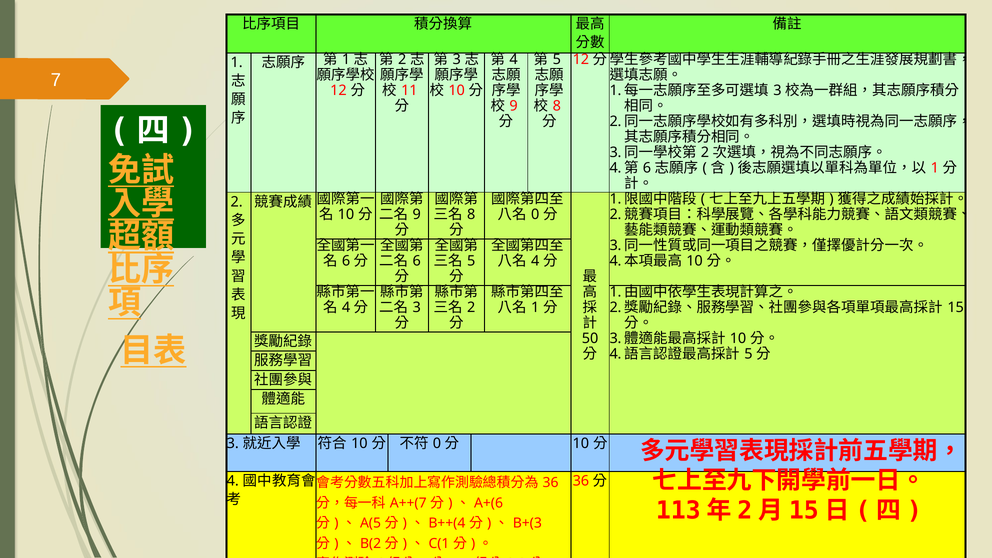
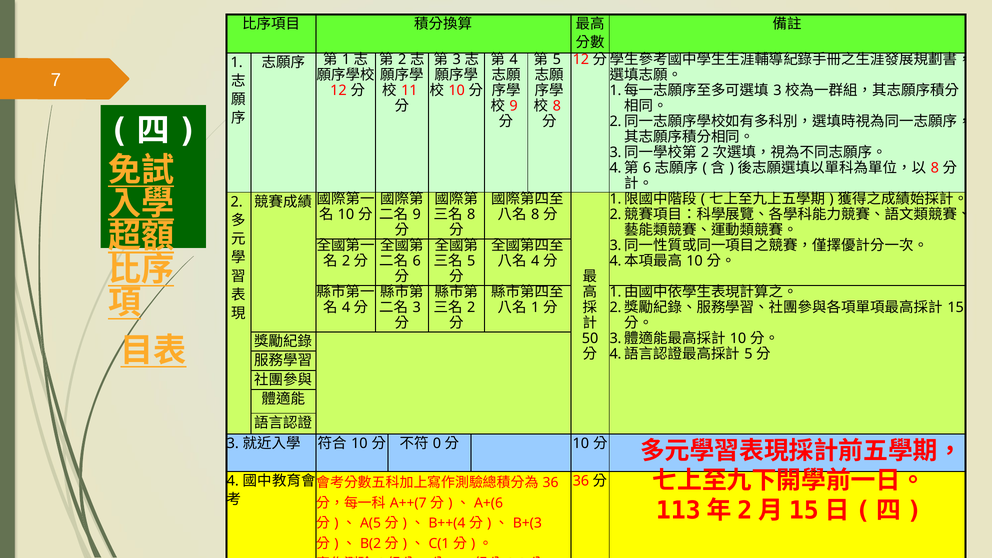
1: 1 -> 8 (935, 168)
0: 0 -> 8 (535, 214)
6: 6 -> 2 (346, 261)
